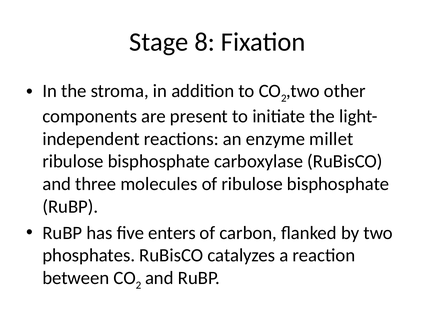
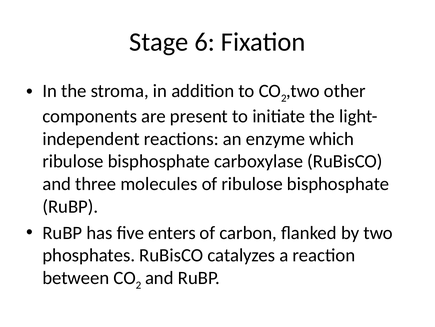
8: 8 -> 6 (205, 42)
millet: millet -> which (332, 139)
